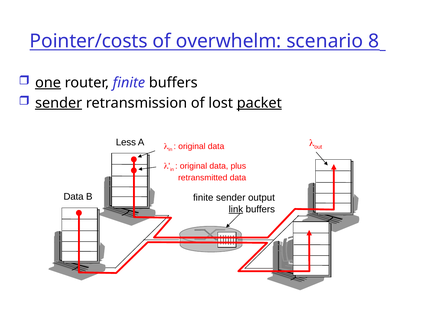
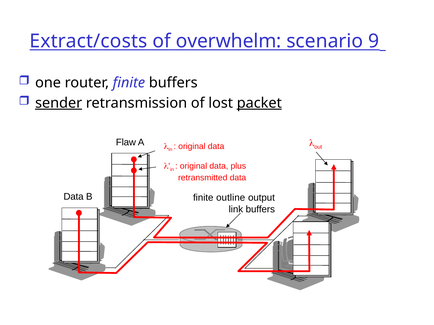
Pointer/costs: Pointer/costs -> Extract/costs (89, 41)
8: 8 -> 9 (374, 41)
one underline: present -> none (48, 83)
Less: Less -> Flaw (126, 143)
finite sender: sender -> outline (231, 198)
link underline: present -> none (236, 209)
